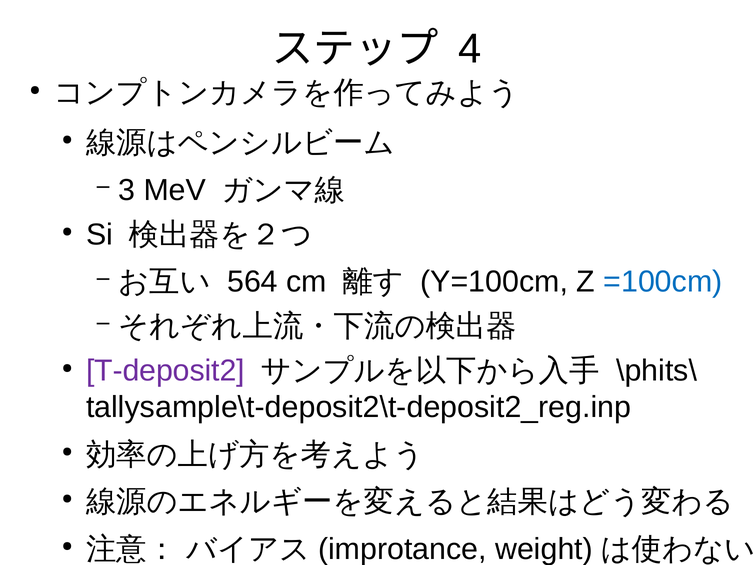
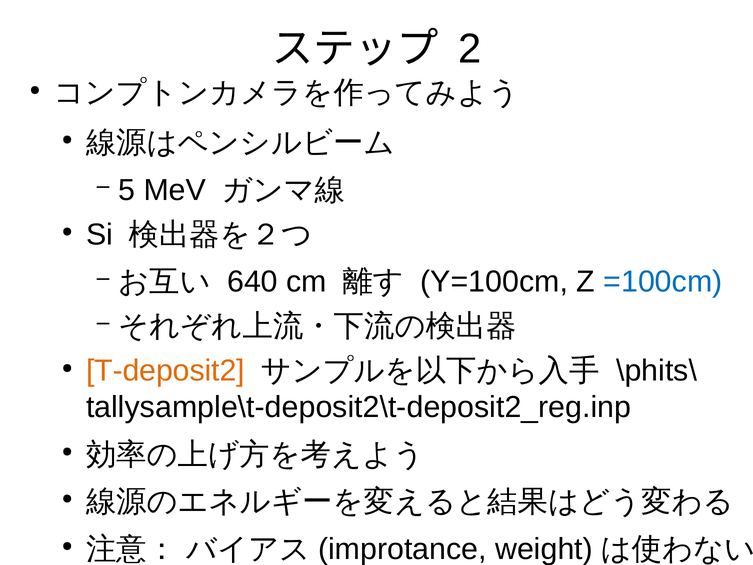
4: 4 -> 2 (470, 49)
3: 3 -> 5 (127, 190)
564: 564 -> 640 (253, 282)
T-deposit2 colour: purple -> orange (165, 371)
